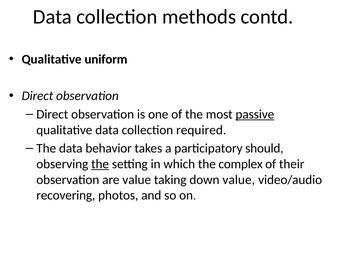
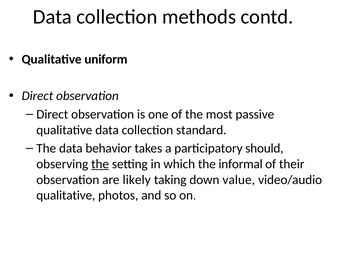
passive underline: present -> none (255, 114)
required: required -> standard (201, 130)
complex: complex -> informal (241, 164)
are value: value -> likely (137, 180)
recovering: recovering -> qualitative (66, 195)
